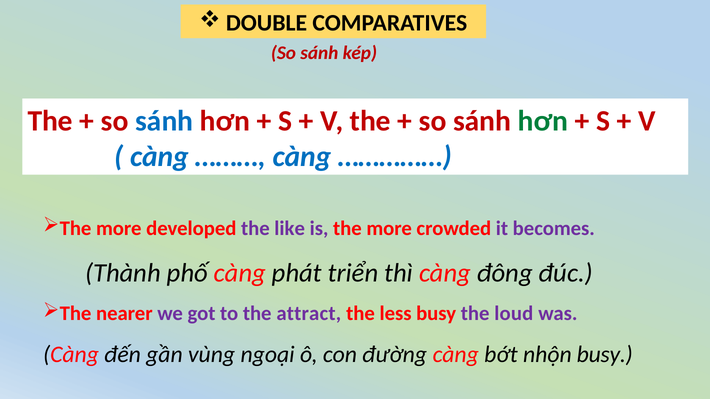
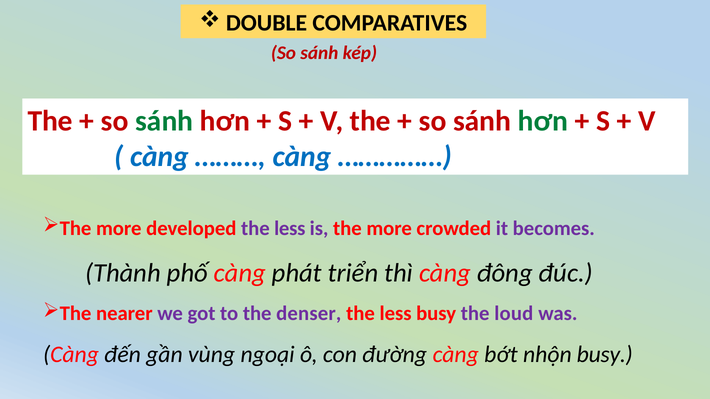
sánh colour: blue -> green (164, 121)
developed the like: like -> less (290, 229)
attract: attract -> denser (309, 314)
